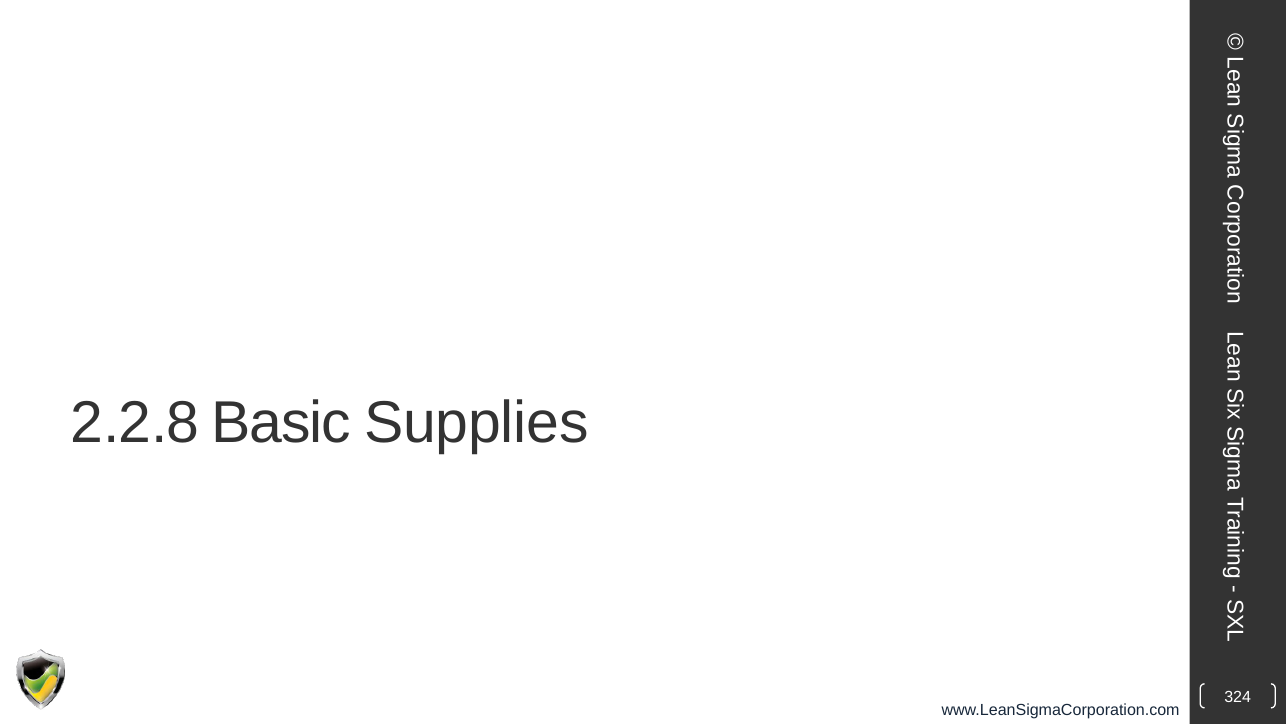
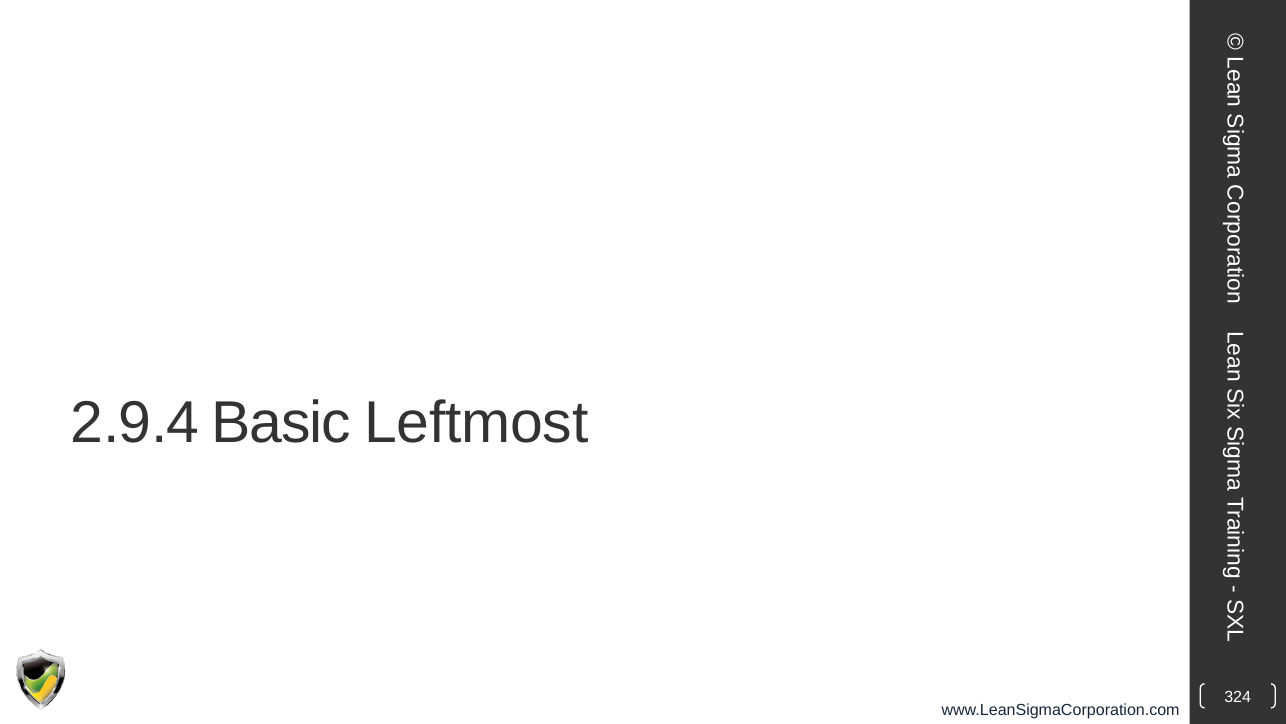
2.2.8: 2.2.8 -> 2.9.4 (135, 422)
Supplies: Supplies -> Leftmost (476, 422)
